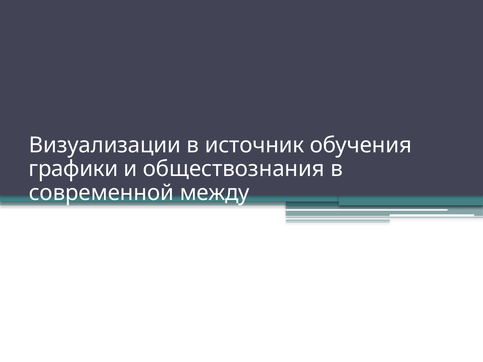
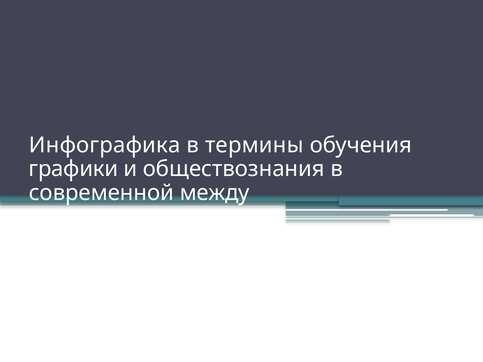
Визуализации: Визуализации -> Инфографика (105, 145)
источник: источник -> термины (254, 145)
